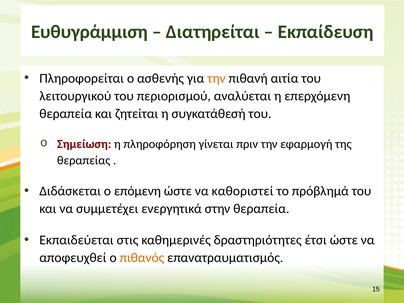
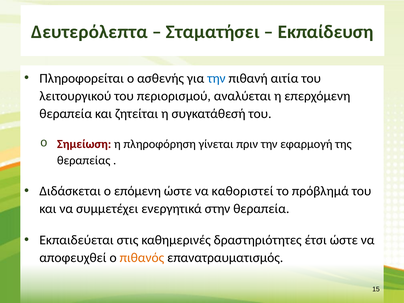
Ευθυγράμμιση: Ευθυγράμμιση -> Δευτερόλεπτα (89, 32)
Διατηρείται: Διατηρείται -> Σταματήσει (213, 32)
την colour: orange -> blue (216, 78)
